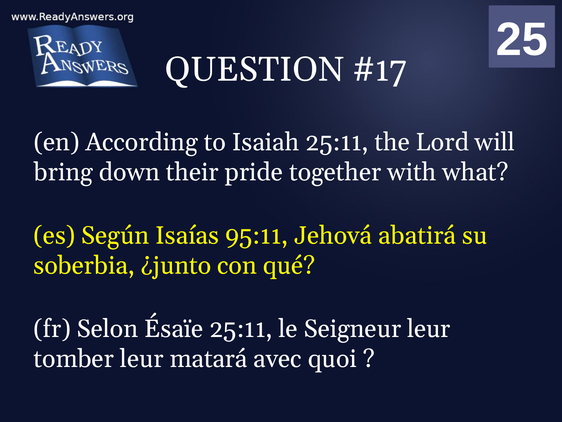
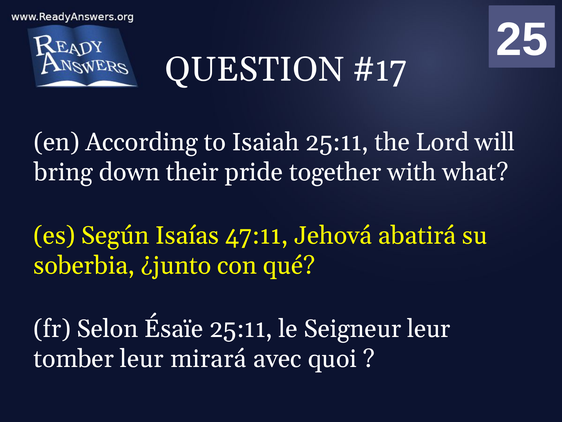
95:11: 95:11 -> 47:11 (257, 235)
matará: matará -> mirará (208, 359)
